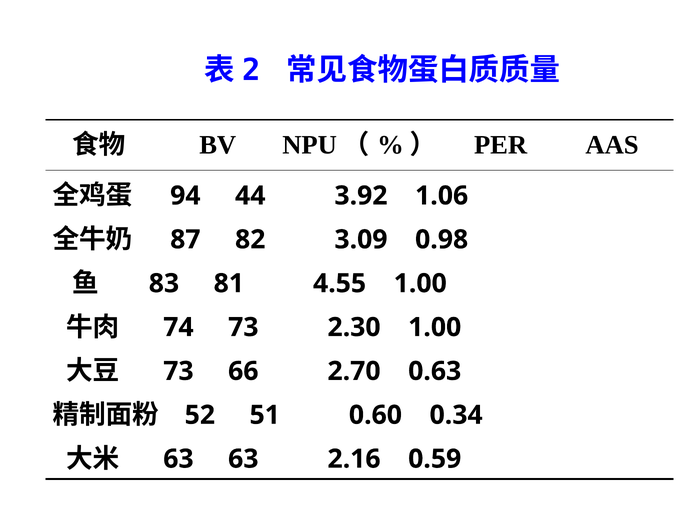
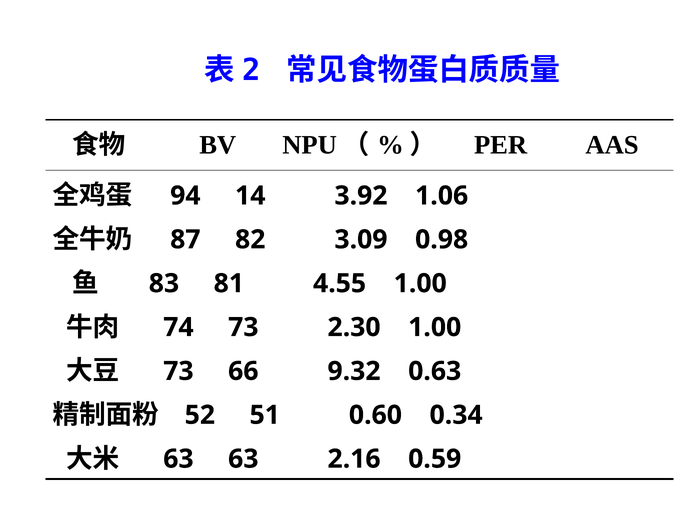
44: 44 -> 14 (250, 196)
2.70: 2.70 -> 9.32 (354, 372)
